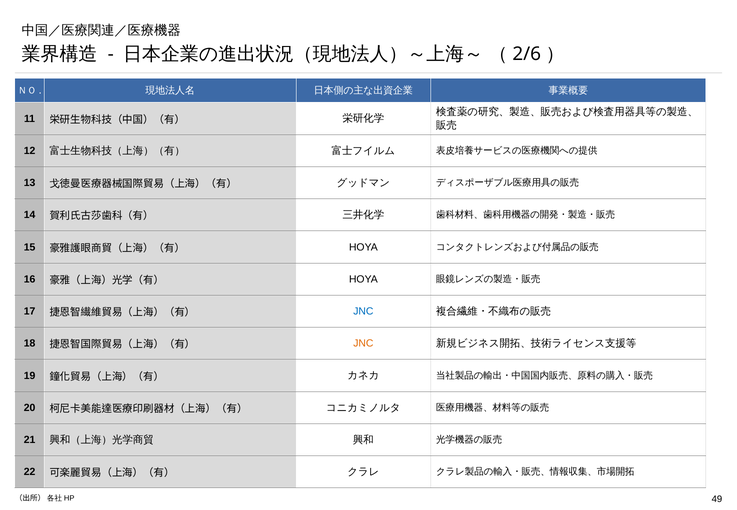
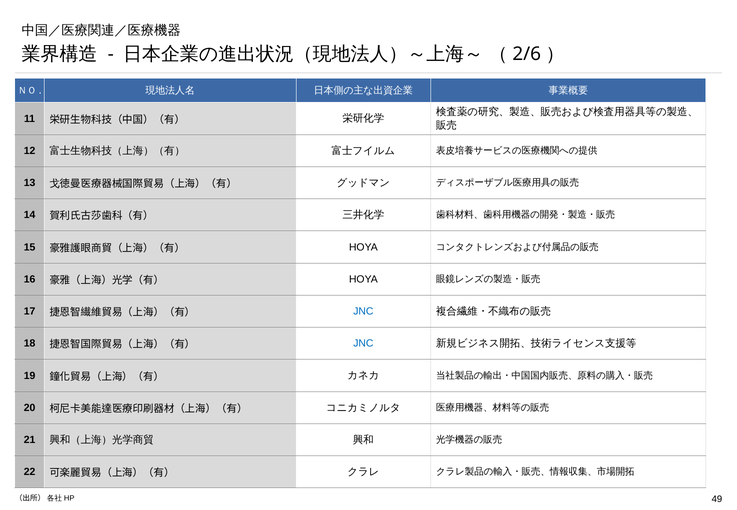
JNC colour: orange -> blue (363, 344)
